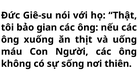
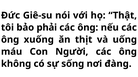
gian: gian -> phải (47, 28)
thiên: thiên -> đàng (118, 64)
